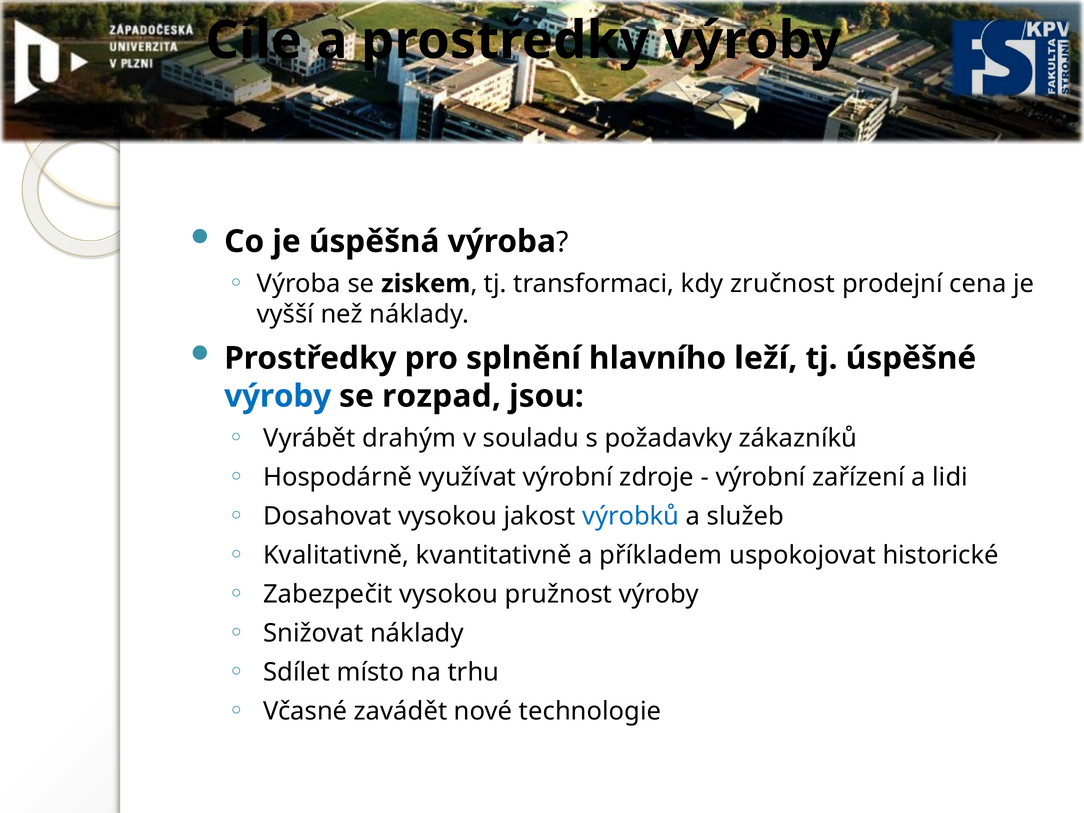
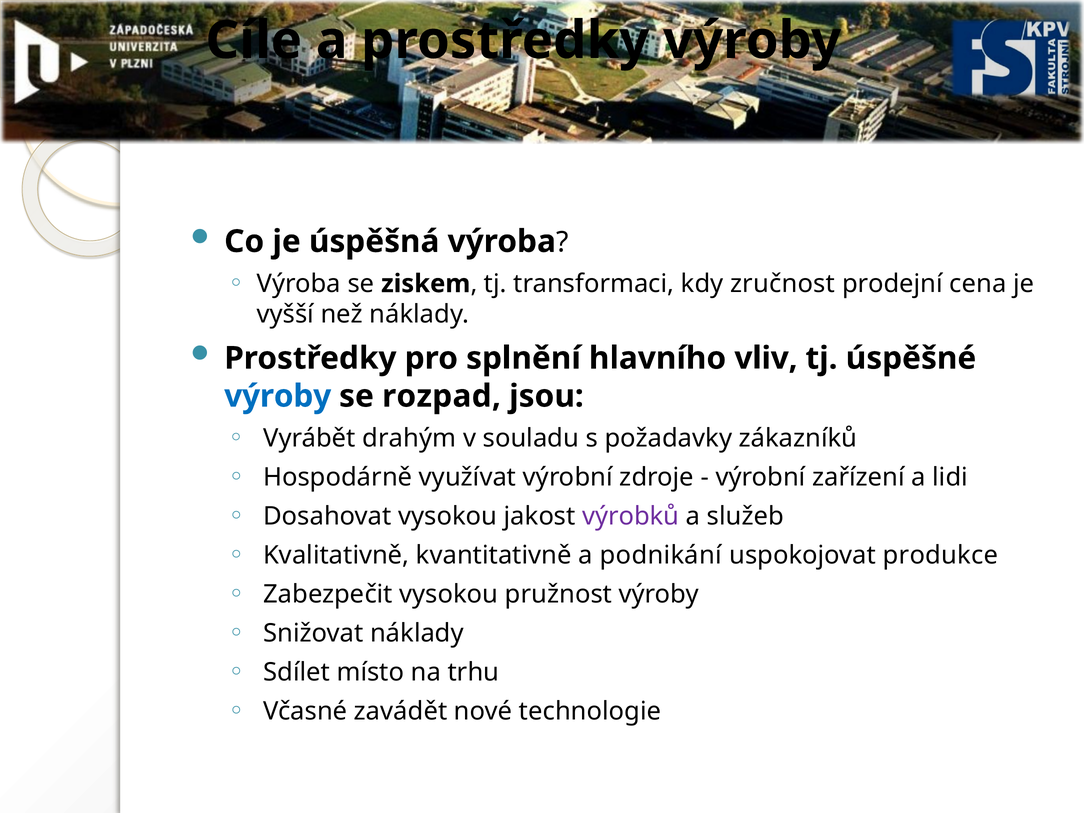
leží: leží -> vliv (766, 358)
výrobků colour: blue -> purple (631, 516)
příkladem: příkladem -> podnikání (661, 555)
historické: historické -> produkce (940, 555)
